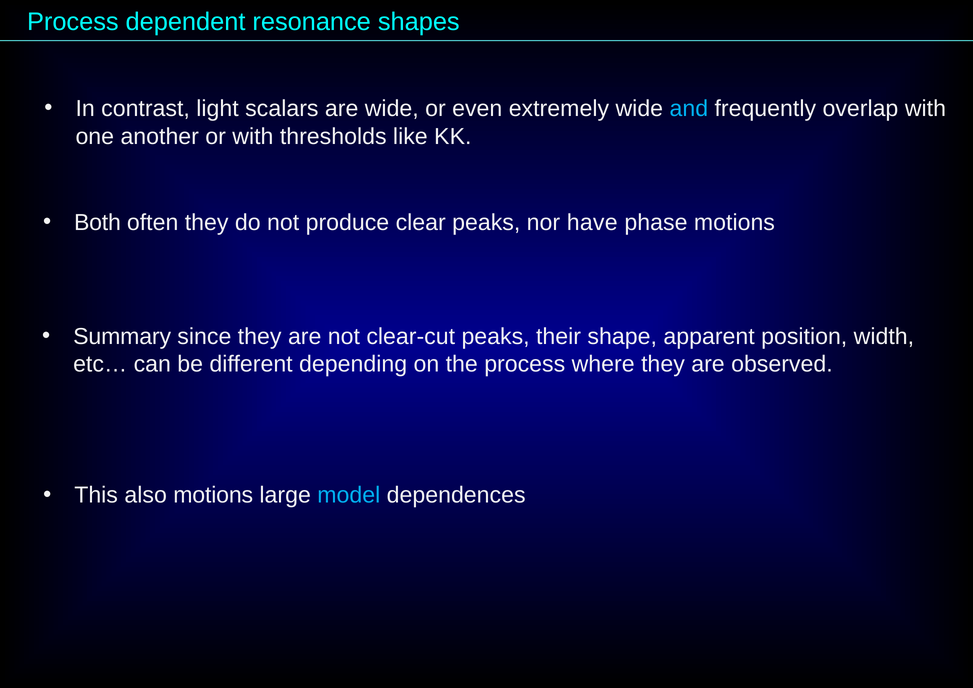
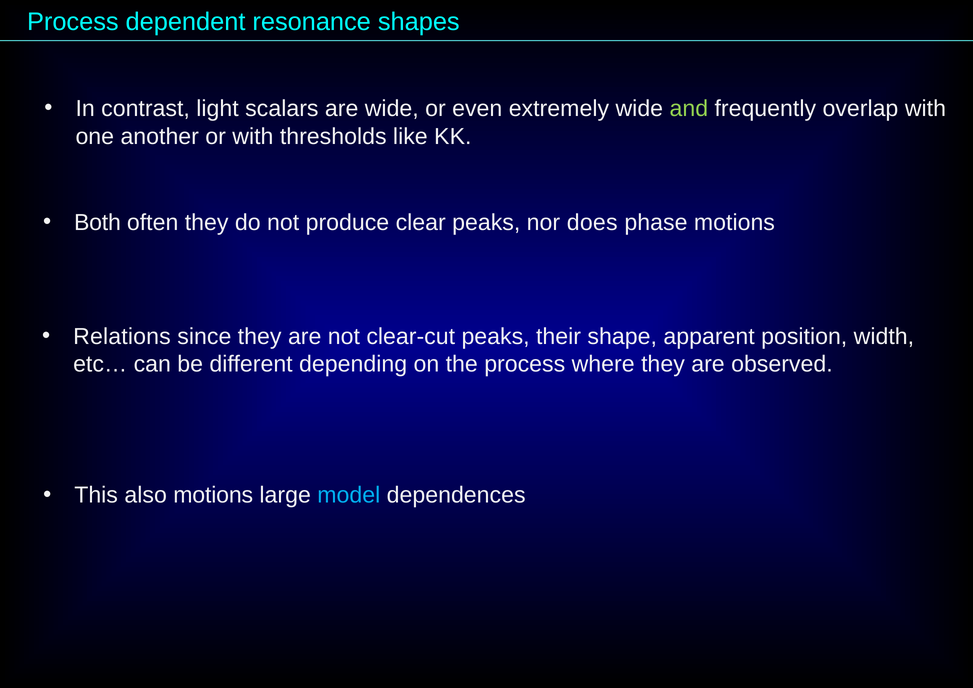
and colour: light blue -> light green (689, 109)
have: have -> does (592, 222)
Summary: Summary -> Relations (122, 337)
